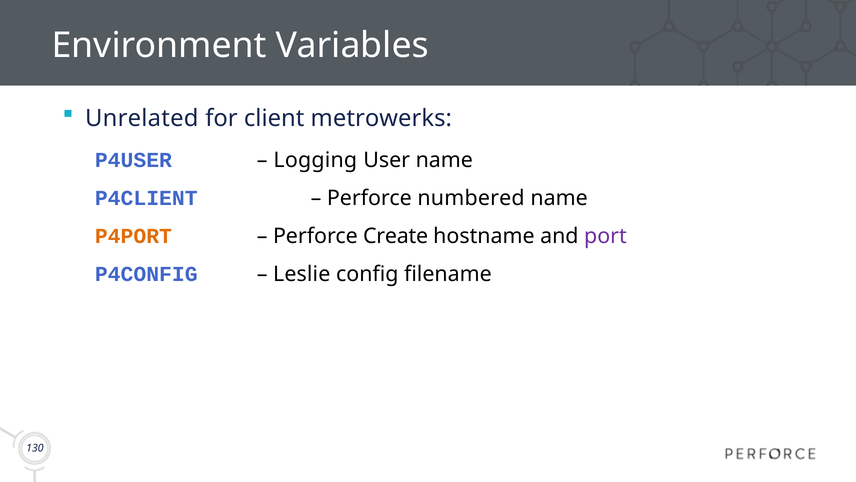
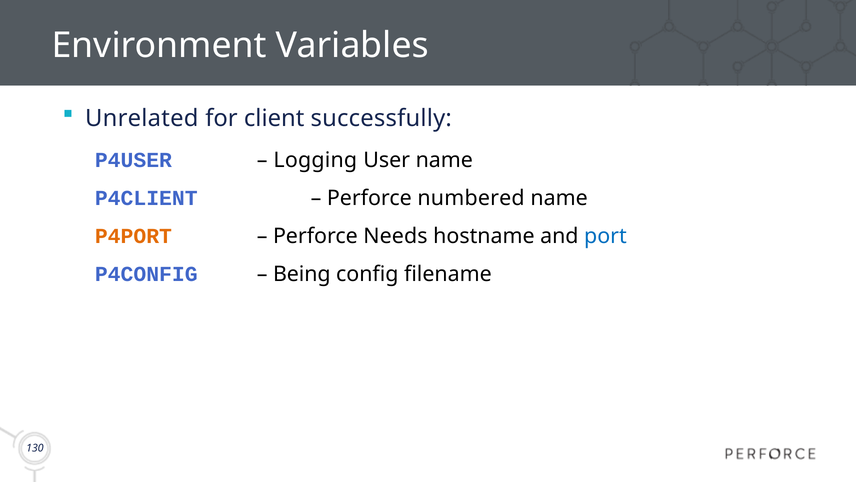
metrowerks: metrowerks -> successfully (381, 118)
Create: Create -> Needs (395, 236)
port colour: purple -> blue (605, 236)
Leslie: Leslie -> Being (302, 274)
